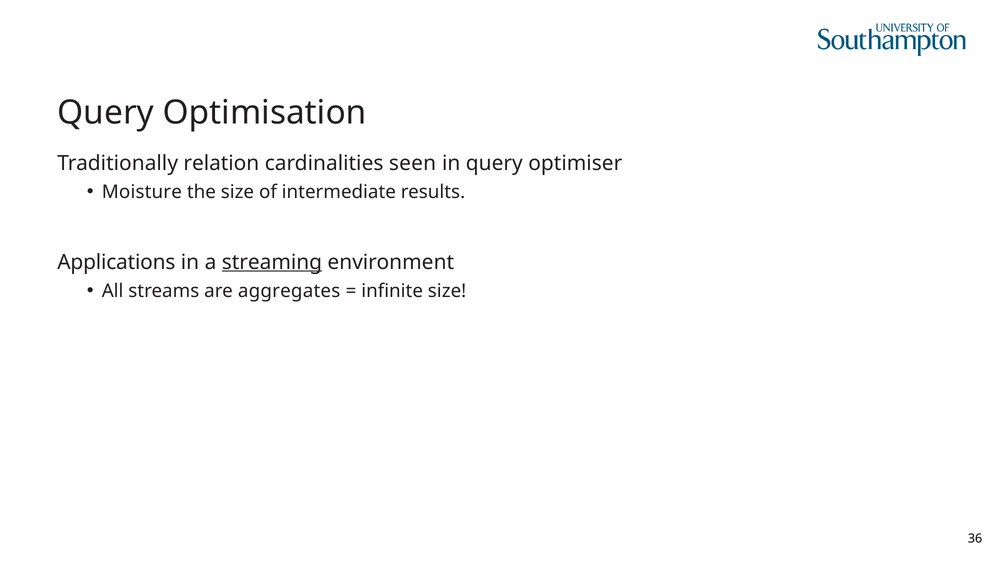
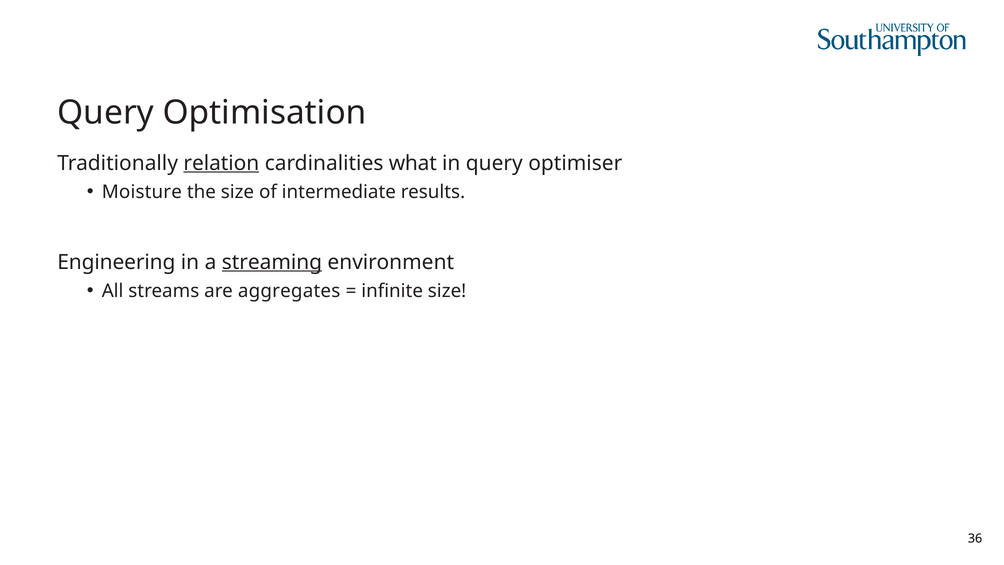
relation underline: none -> present (221, 163)
seen: seen -> what (413, 163)
Applications: Applications -> Engineering (116, 262)
